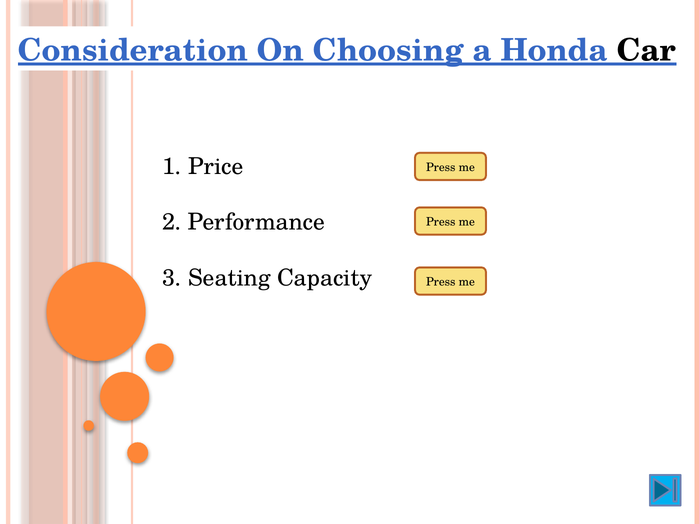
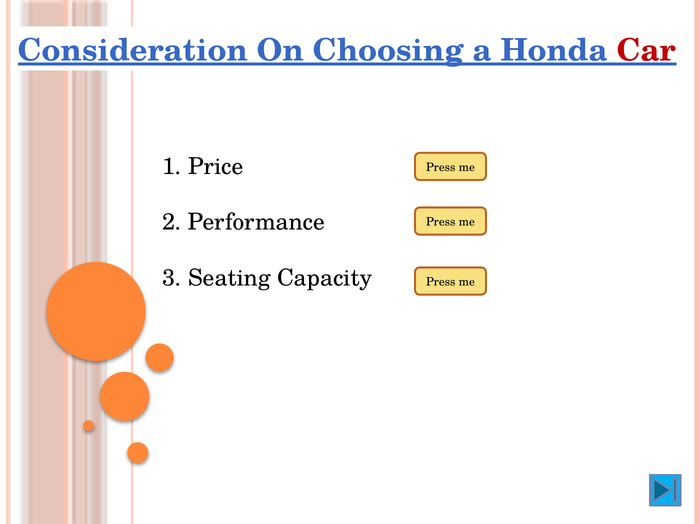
Car colour: black -> red (646, 51)
